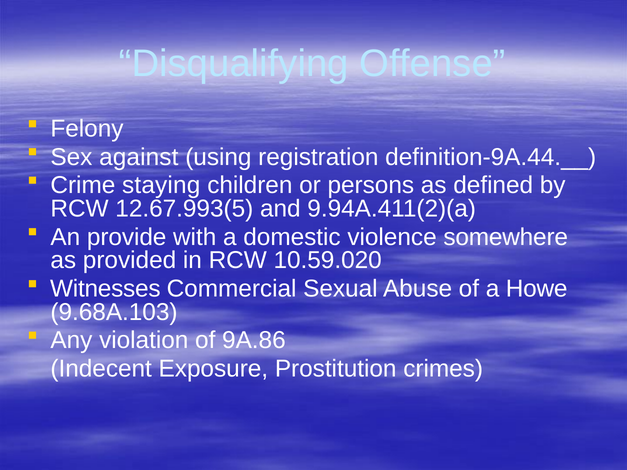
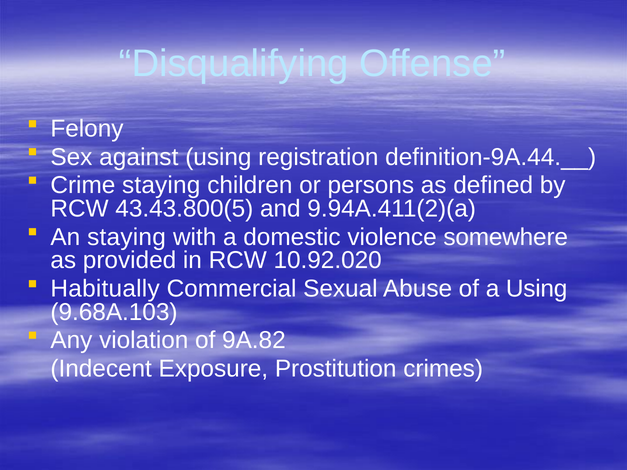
12.67.993(5: 12.67.993(5 -> 43.43.800(5 (184, 209)
An provide: provide -> staying (127, 237)
10.59.020: 10.59.020 -> 10.92.020 (328, 261)
Witnesses: Witnesses -> Habitually (105, 289)
a Howe: Howe -> Using (537, 289)
9A.86: 9A.86 -> 9A.82 (254, 341)
